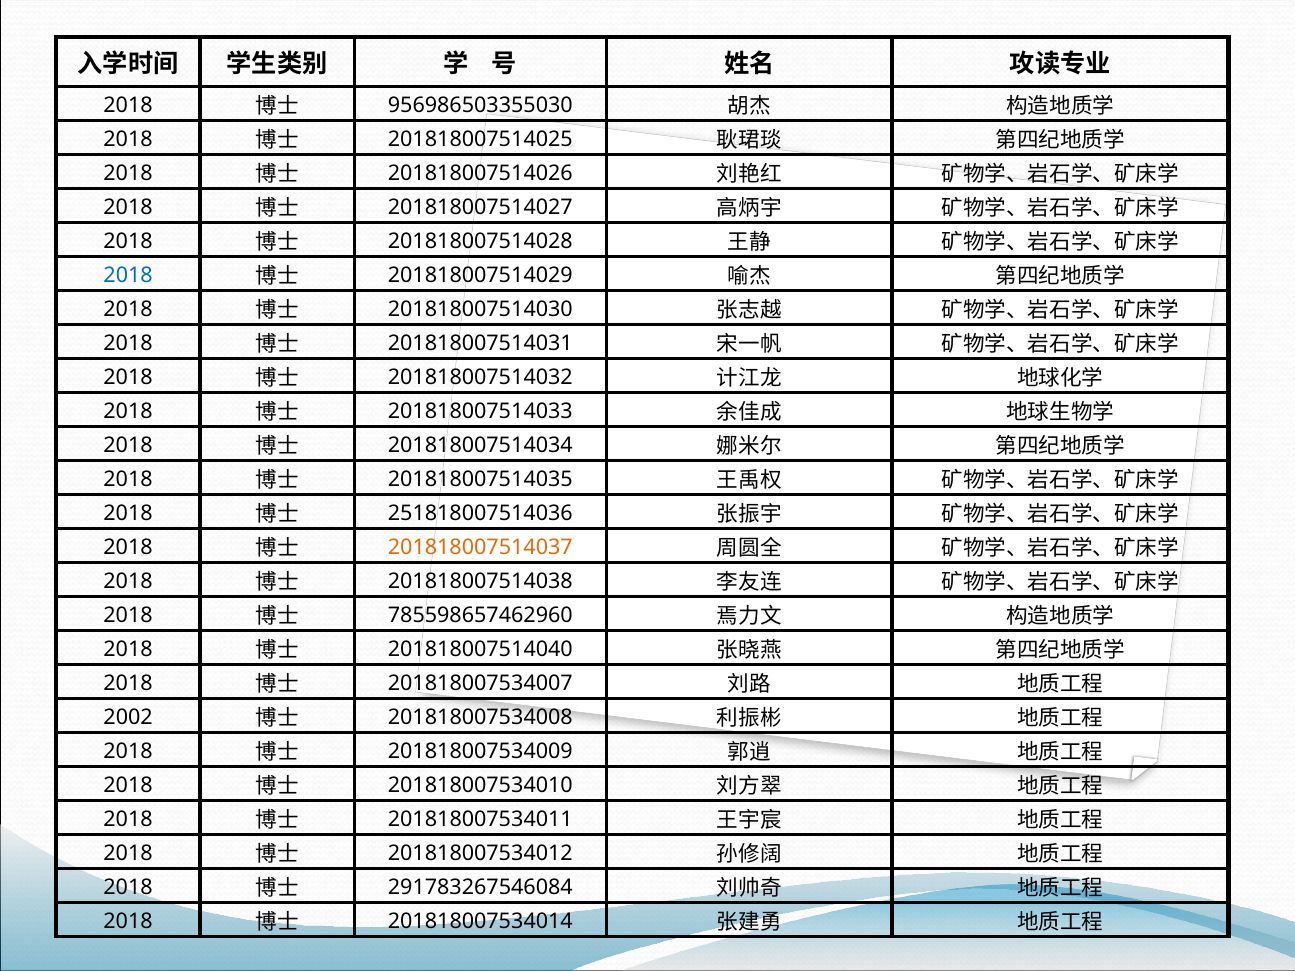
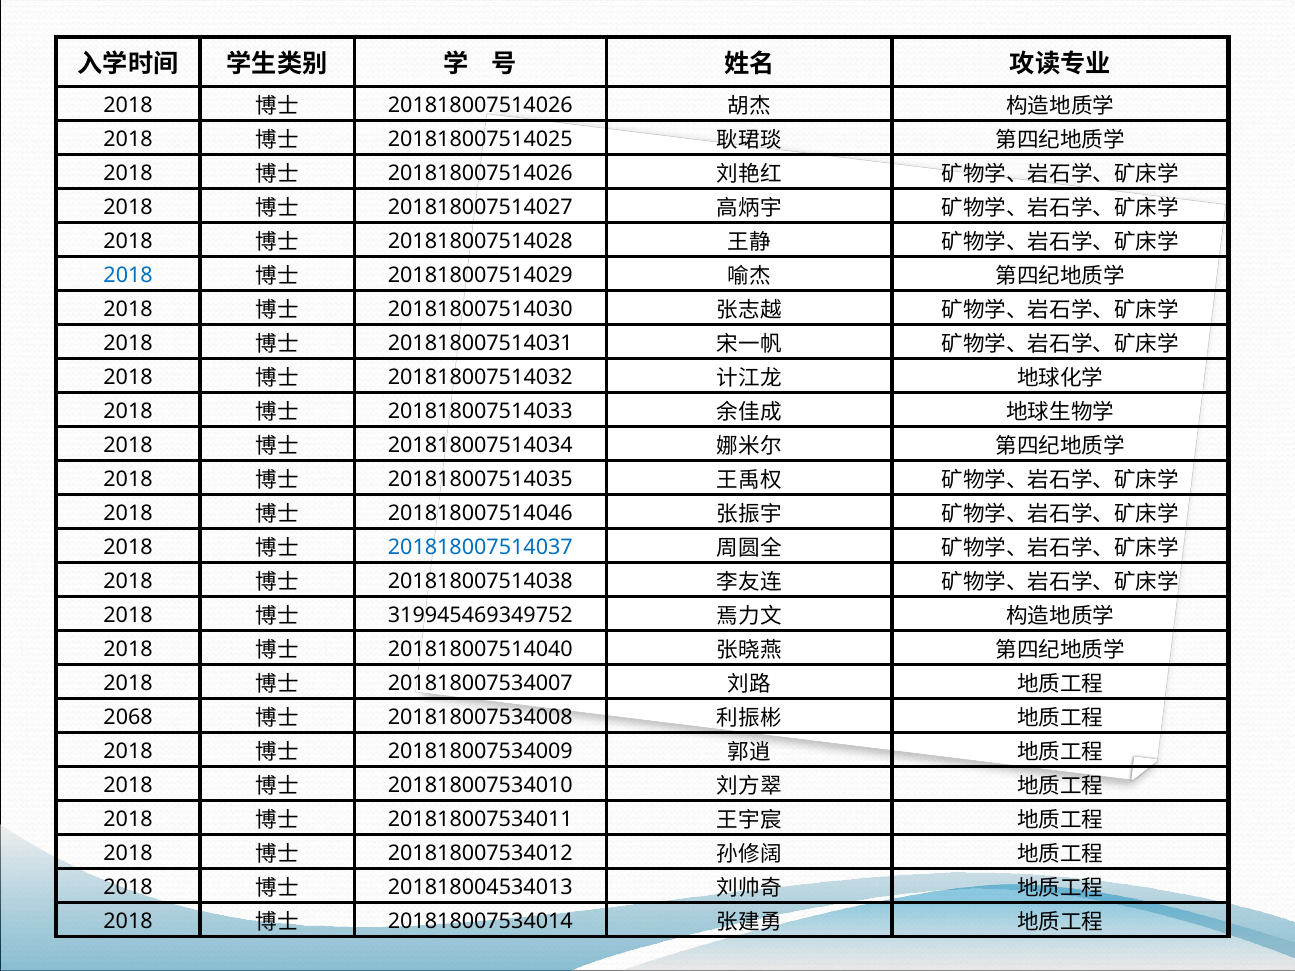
956986503355030: 956986503355030 -> 201818007514026 (480, 105)
251818007514036: 251818007514036 -> 201818007514046 (480, 514)
201818007514037 colour: orange -> blue (480, 548)
785598657462960: 785598657462960 -> 319945469349752 (480, 616)
2002: 2002 -> 2068 (128, 718)
291783267546084: 291783267546084 -> 201818004534013 (480, 888)
